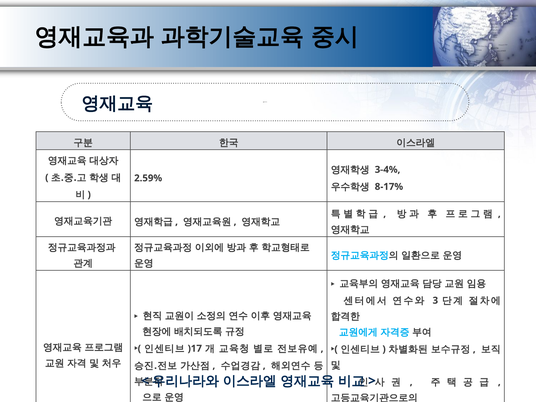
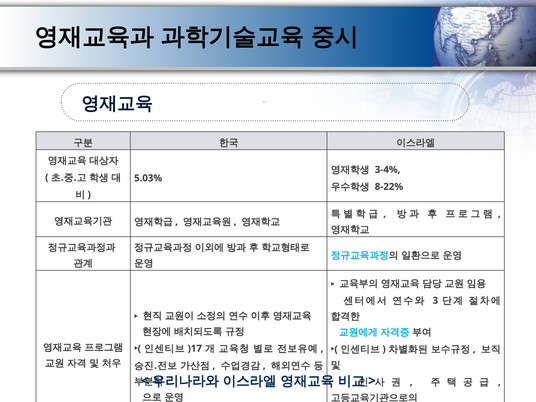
2.59%: 2.59% -> 5.03% (148, 178)
8-17%: 8-17% -> 8-22% (389, 187)
